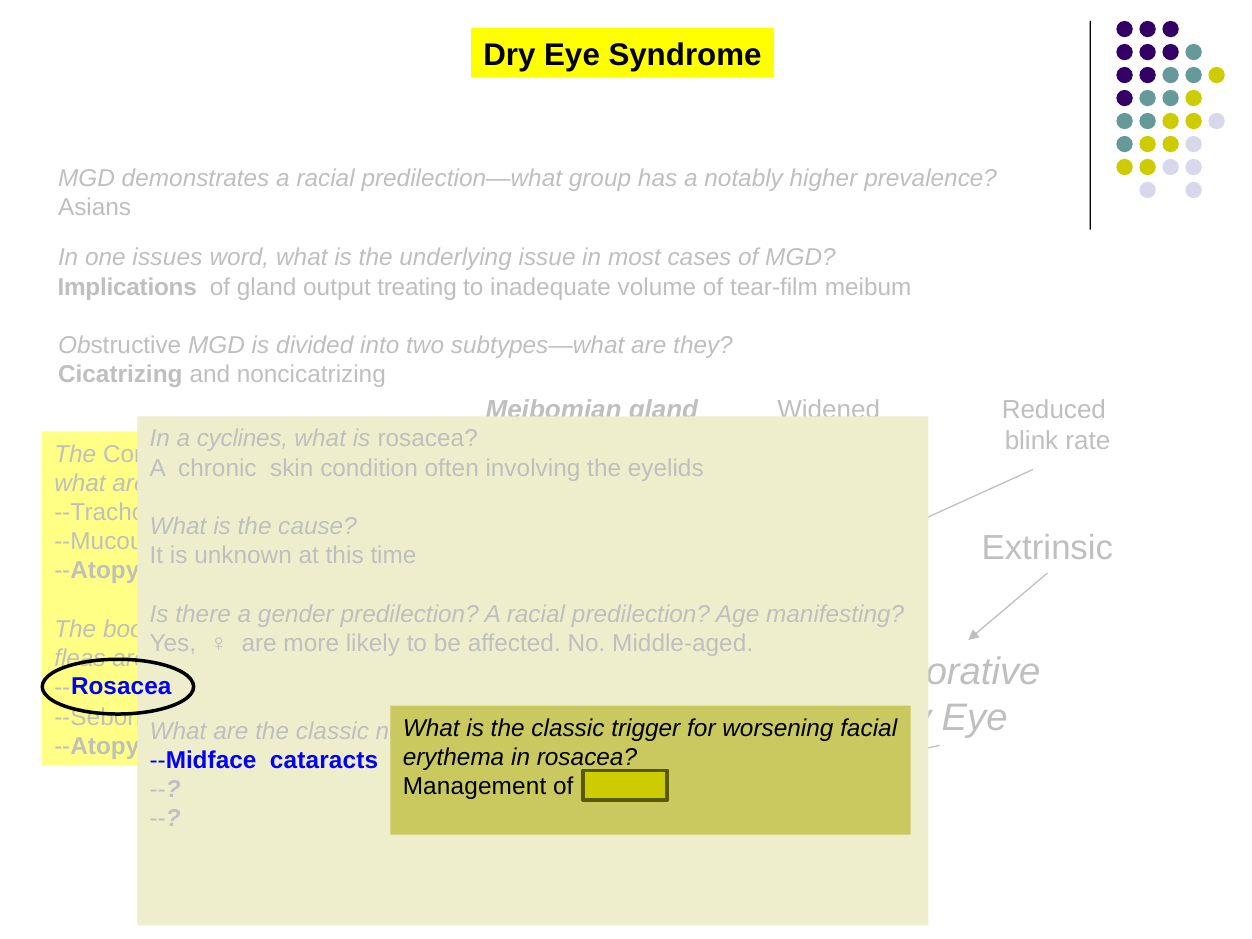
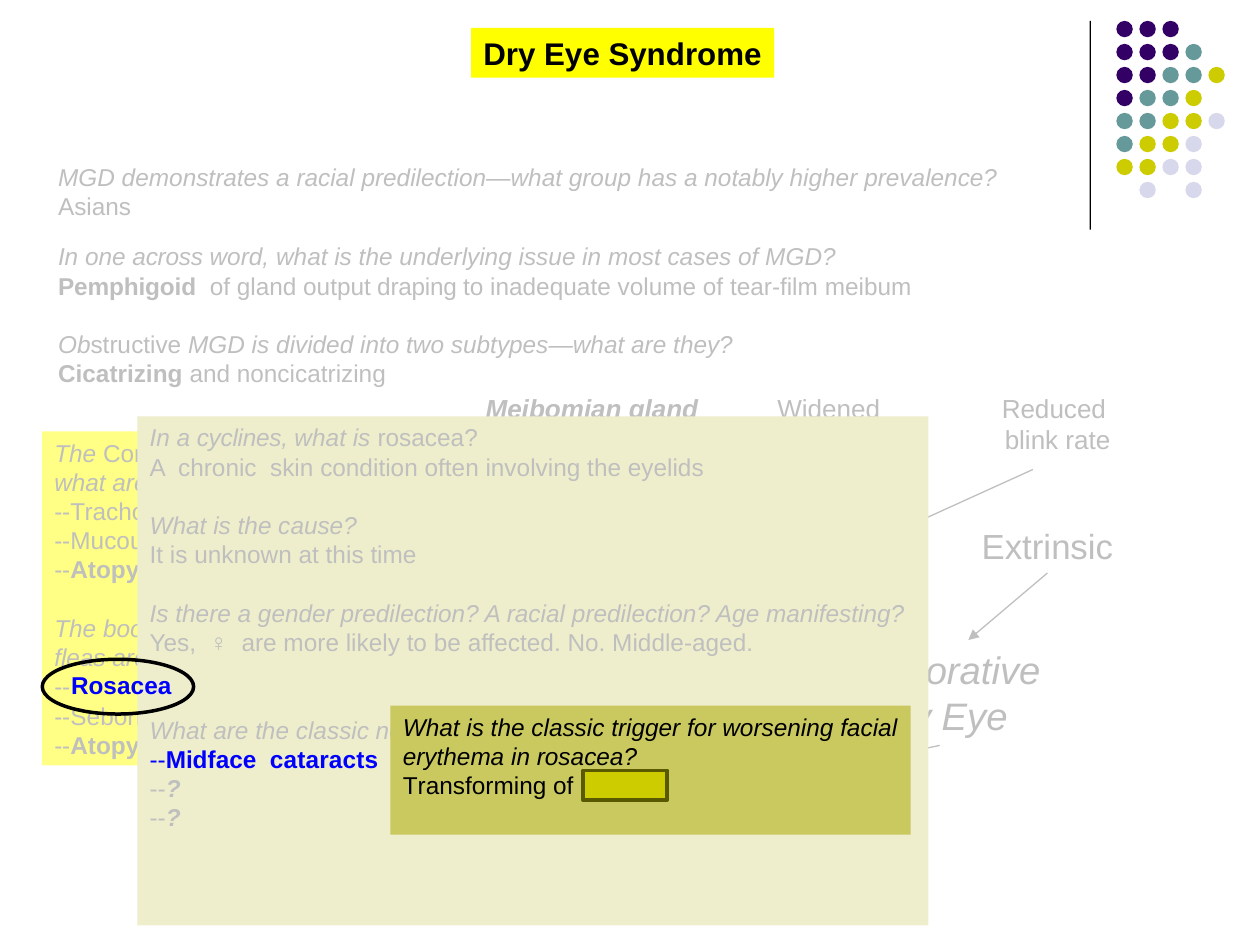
issues: issues -> across (168, 258)
Implications: Implications -> Pemphigoid (127, 287)
treating: treating -> draping (417, 287)
Management: Management -> Transforming (475, 786)
